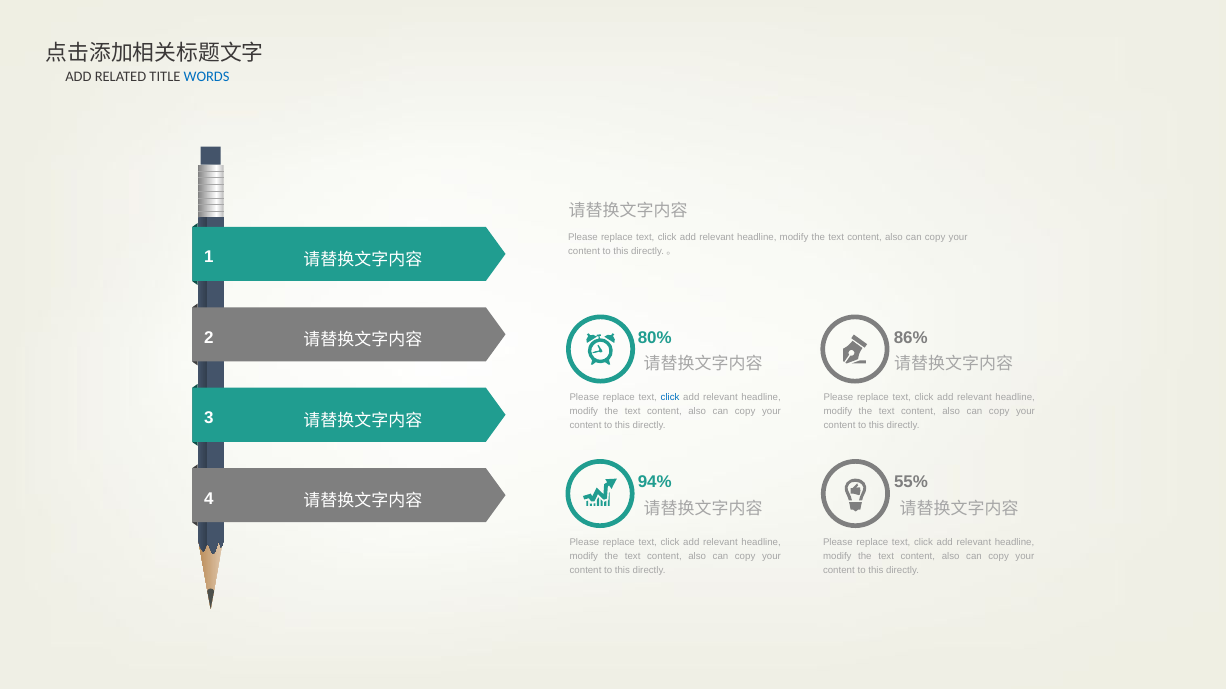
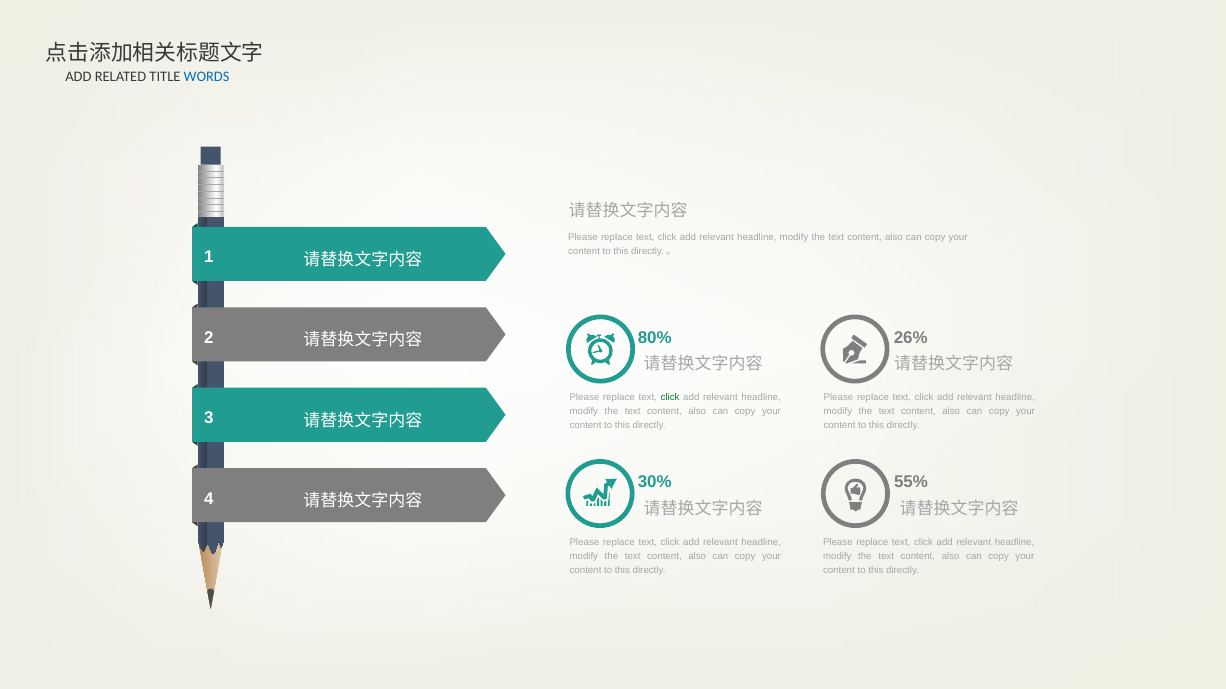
86%: 86% -> 26% (911, 338)
click colour: blue -> green (670, 398)
94%: 94% -> 30% (655, 482)
